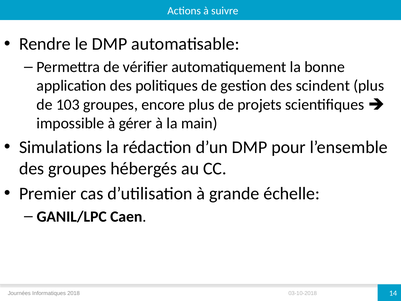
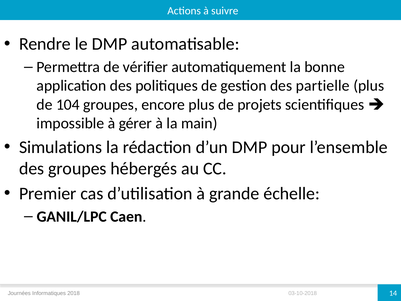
scindent: scindent -> partielle (323, 86)
103: 103 -> 104 (68, 104)
